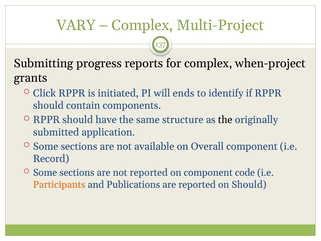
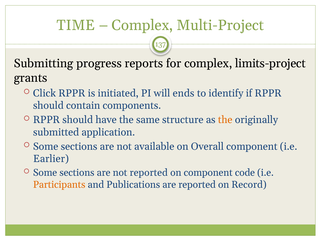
VARY: VARY -> TIME (76, 25)
when-project: when-project -> limits-project (270, 63)
the colour: black -> orange (225, 120)
Record: Record -> Earlier (51, 159)
on Should: Should -> Record (249, 184)
